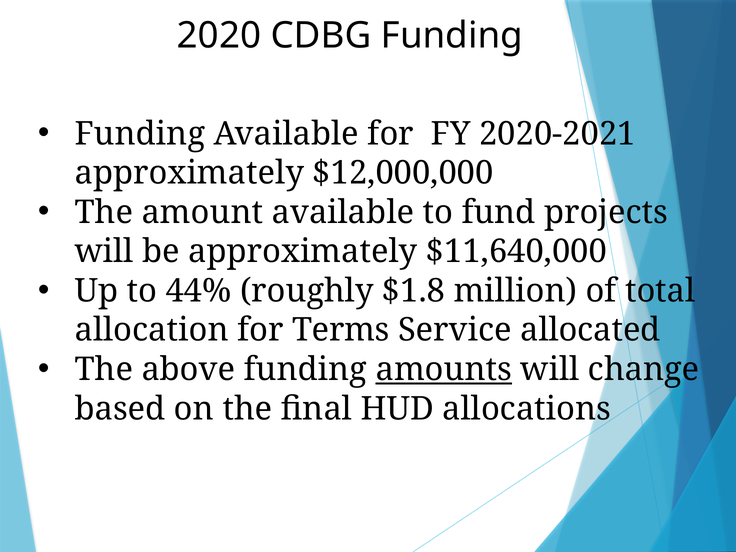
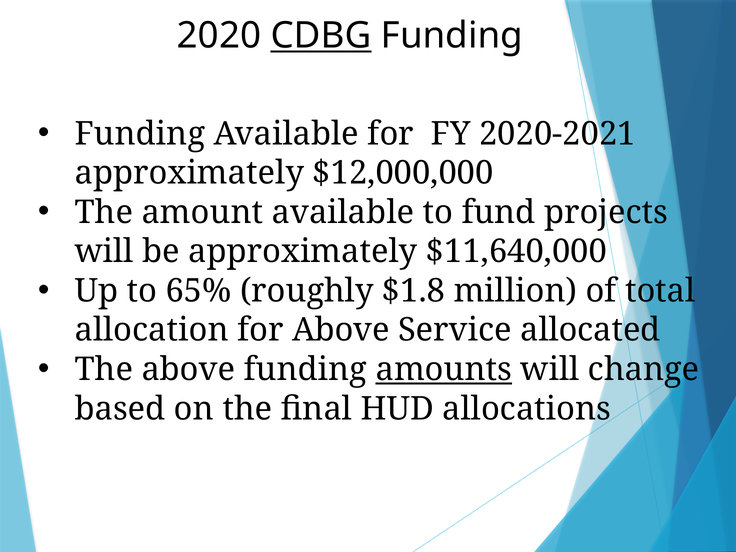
CDBG underline: none -> present (321, 36)
44%: 44% -> 65% (199, 291)
for Terms: Terms -> Above (341, 330)
